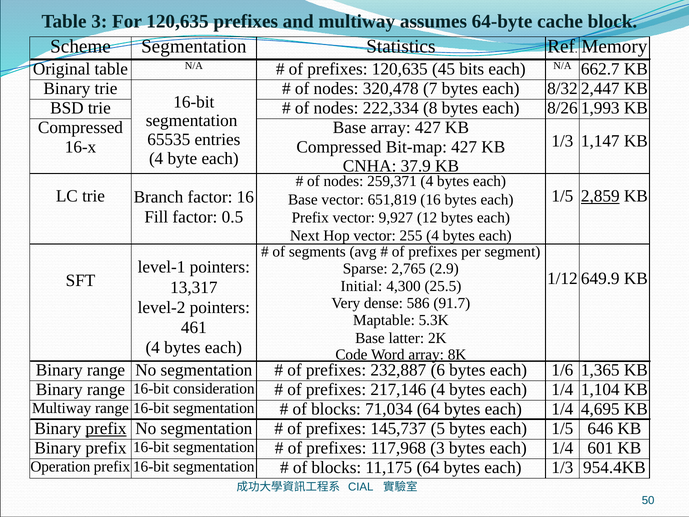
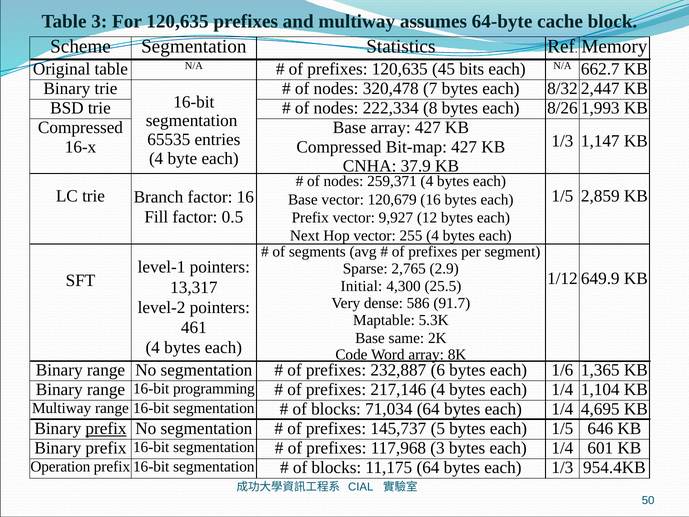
2,859 underline: present -> none (600, 196)
651,819: 651,819 -> 120,679 (392, 199)
latter: latter -> same (406, 338)
consideration: consideration -> programming (214, 388)
